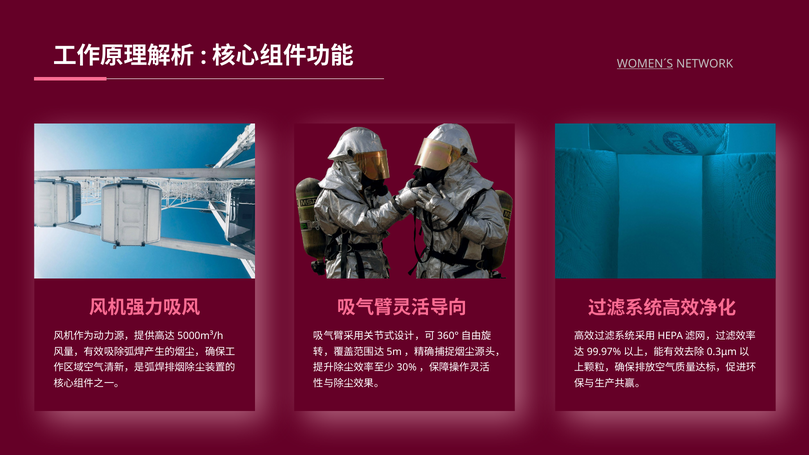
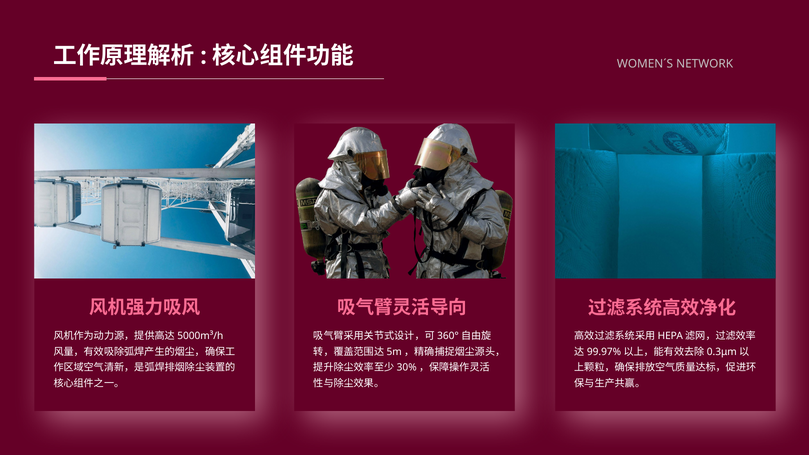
WOMEN´S underline: present -> none (645, 64)
